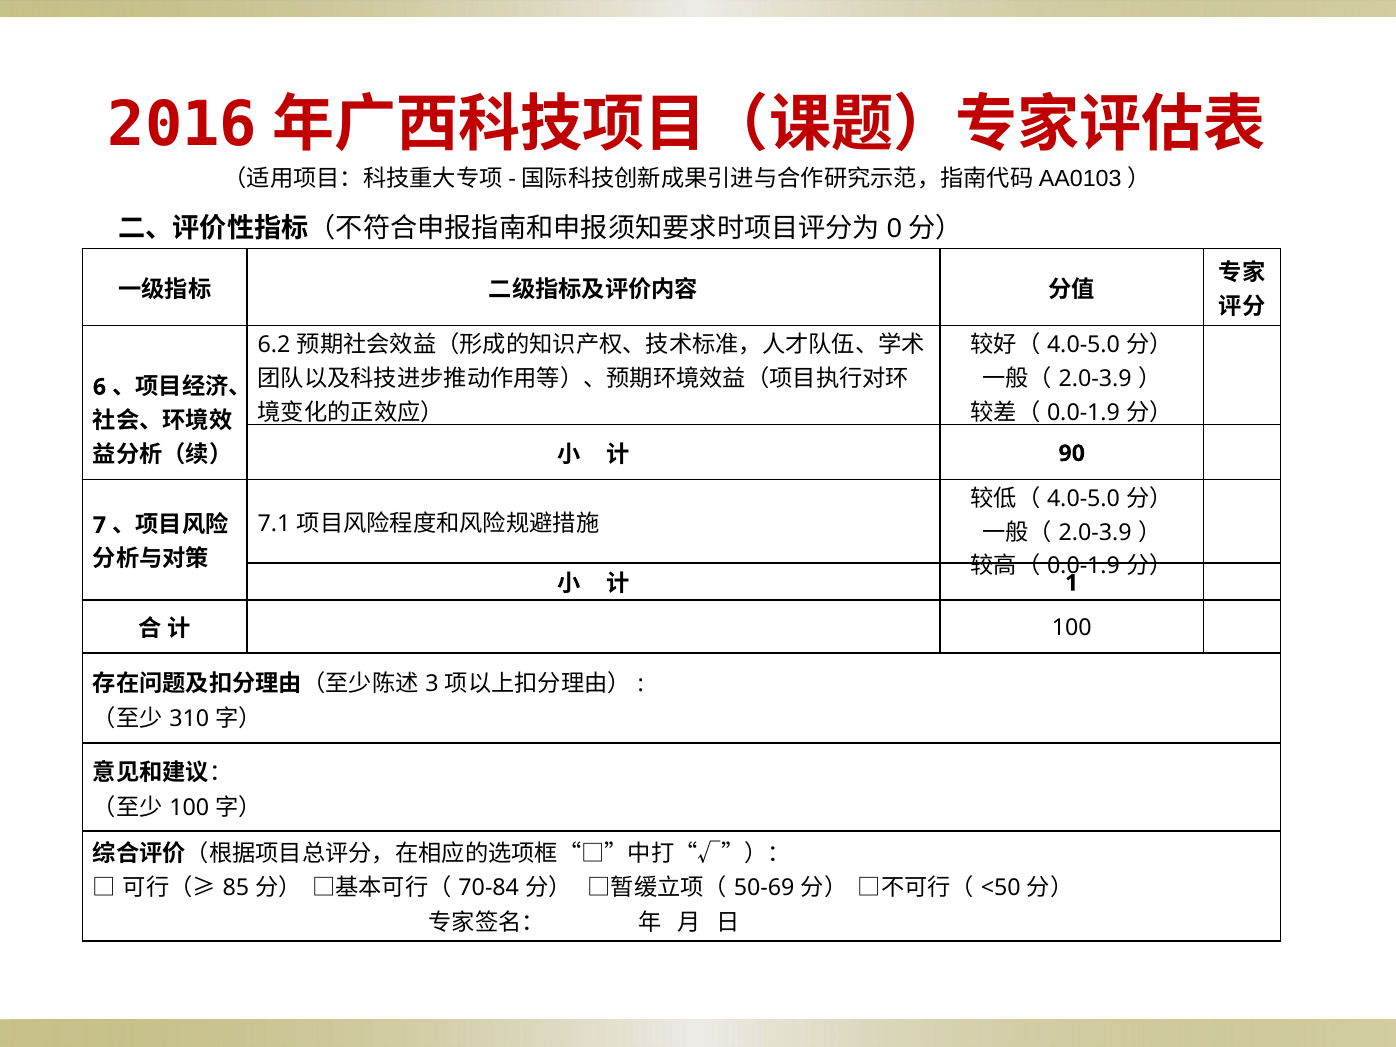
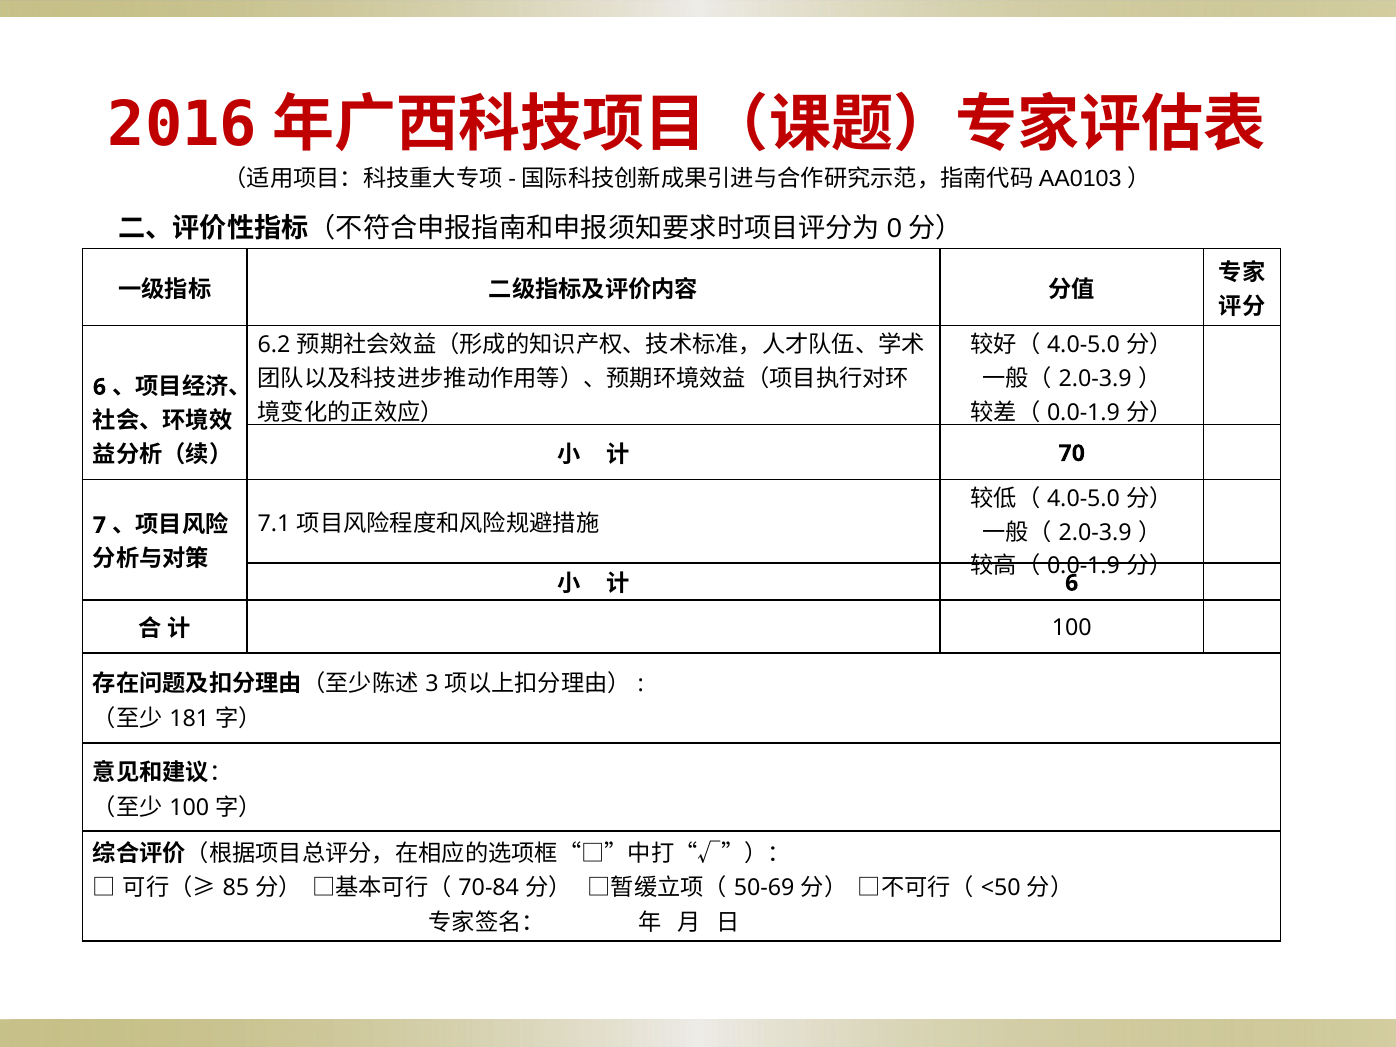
90: 90 -> 70 (1072, 453)
1: 1 -> 6 (1072, 583)
310: 310 -> 181 (189, 719)
